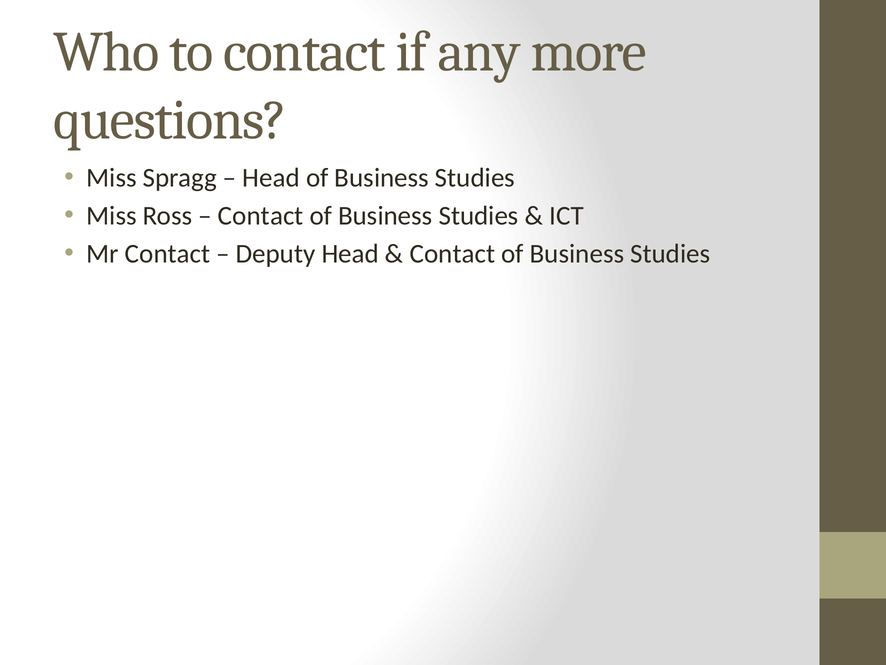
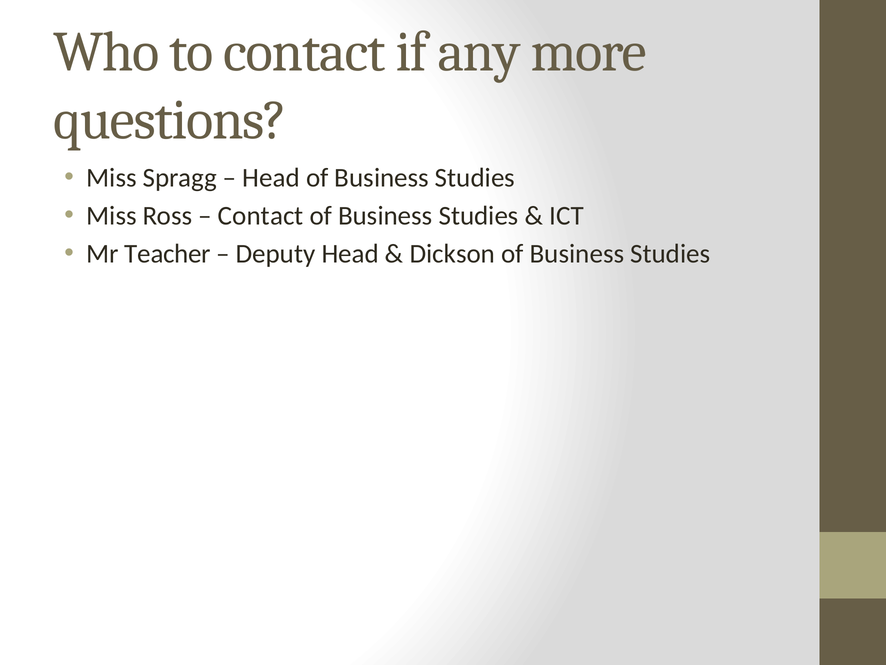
Mr Contact: Contact -> Teacher (168, 253)
Contact: Contact -> Dickson (452, 253)
